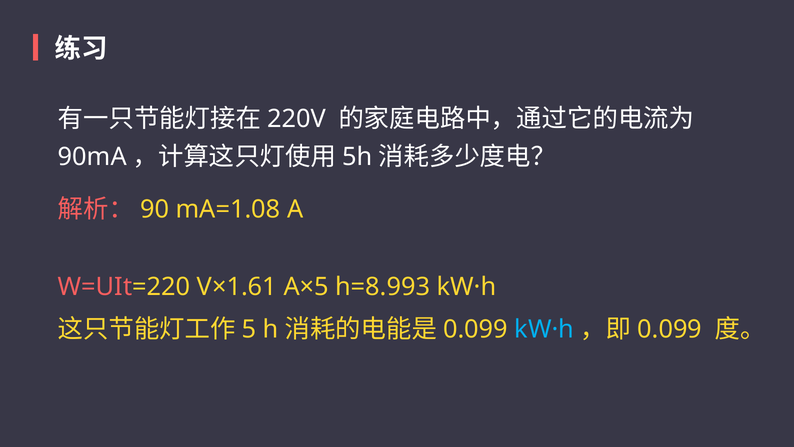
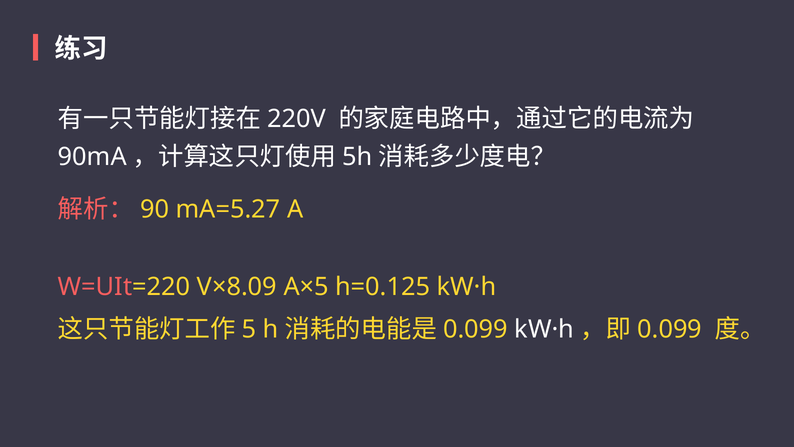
mA=1.08: mA=1.08 -> mA=5.27 (228, 209)
V×1.61: V×1.61 -> V×8.09 (237, 287)
h=8.993: h=8.993 -> h=0.125 (383, 287)
kW·h colour: light blue -> white (544, 329)
